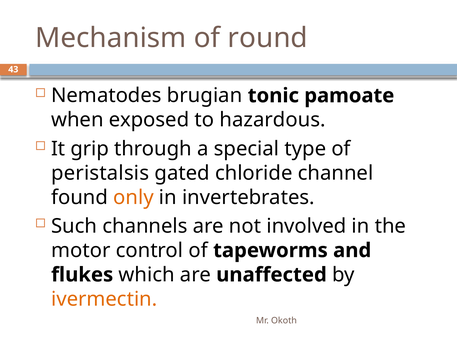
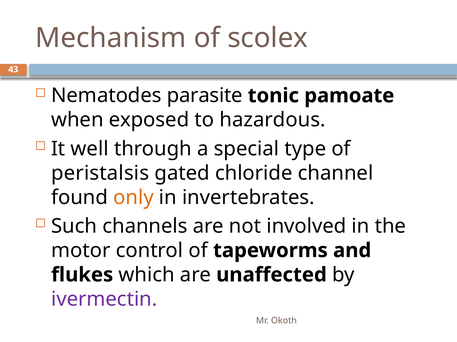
round: round -> scolex (268, 38)
brugian: brugian -> parasite (205, 96)
grip: grip -> well (90, 149)
ivermectin colour: orange -> purple (104, 300)
